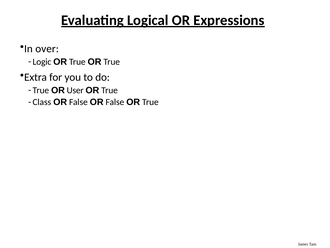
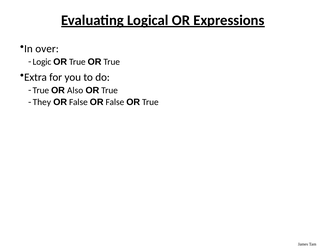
User: User -> Also (75, 90)
Class: Class -> They (42, 102)
